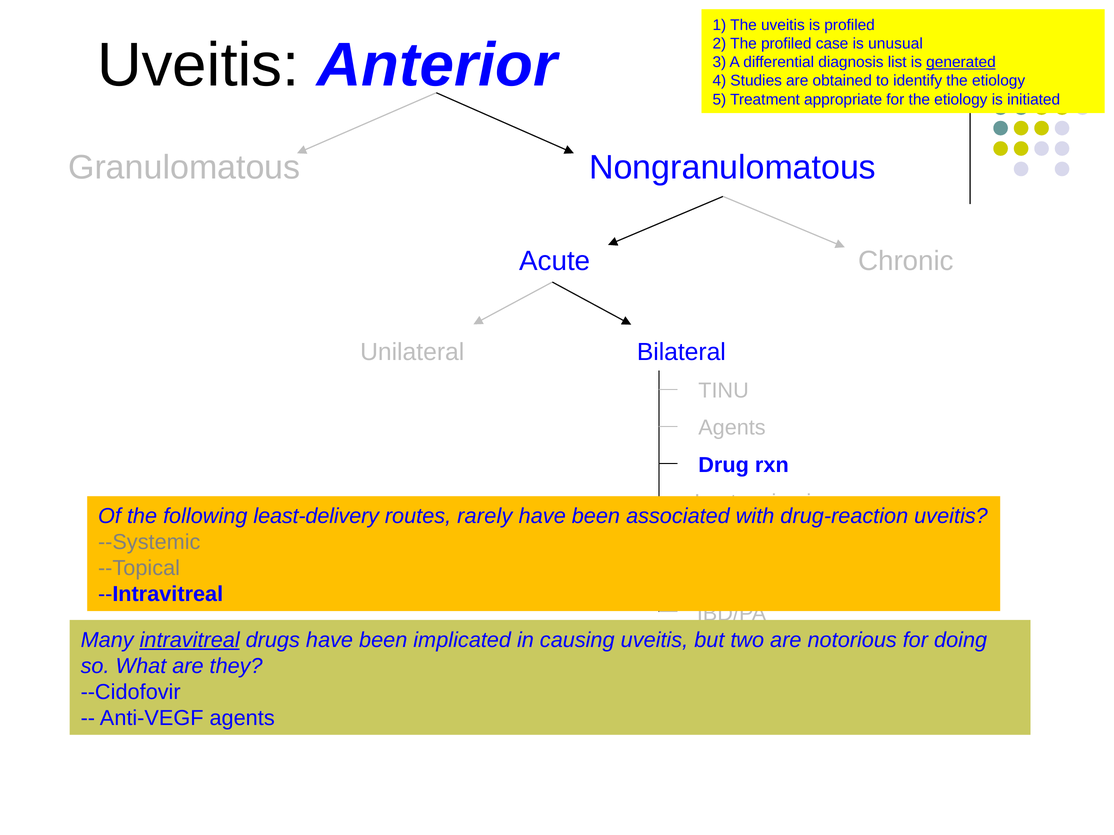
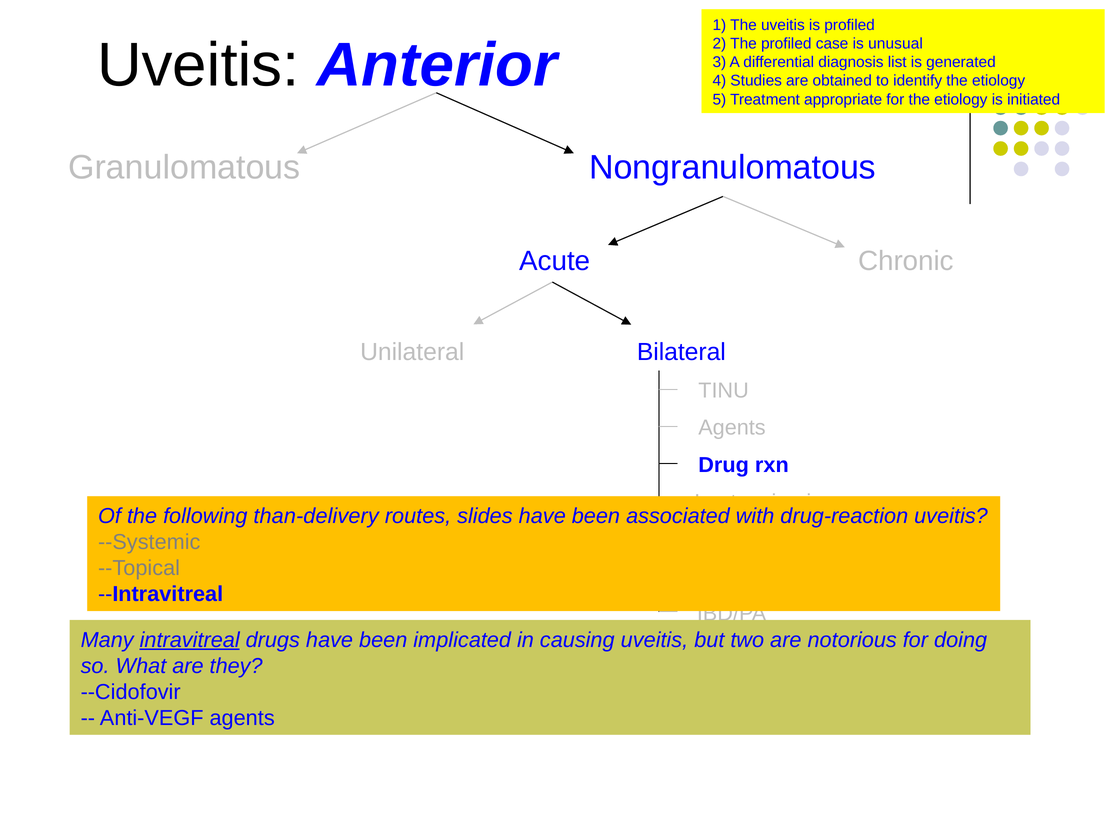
generated underline: present -> none (961, 62)
least-delivery: least-delivery -> than-delivery (316, 516)
rarely: rarely -> slides (485, 516)
